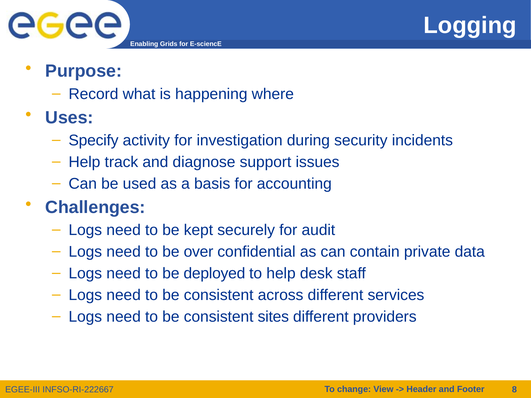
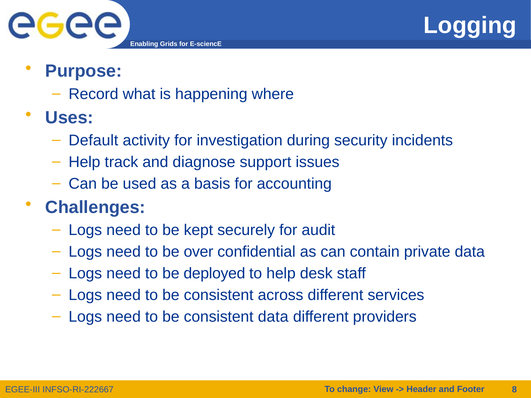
Specify: Specify -> Default (93, 140)
consistent sites: sites -> data (273, 317)
